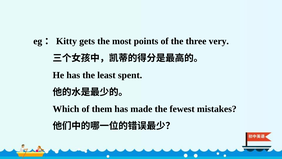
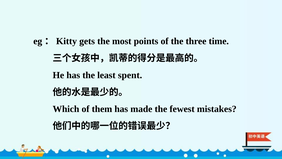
very: very -> time (219, 41)
